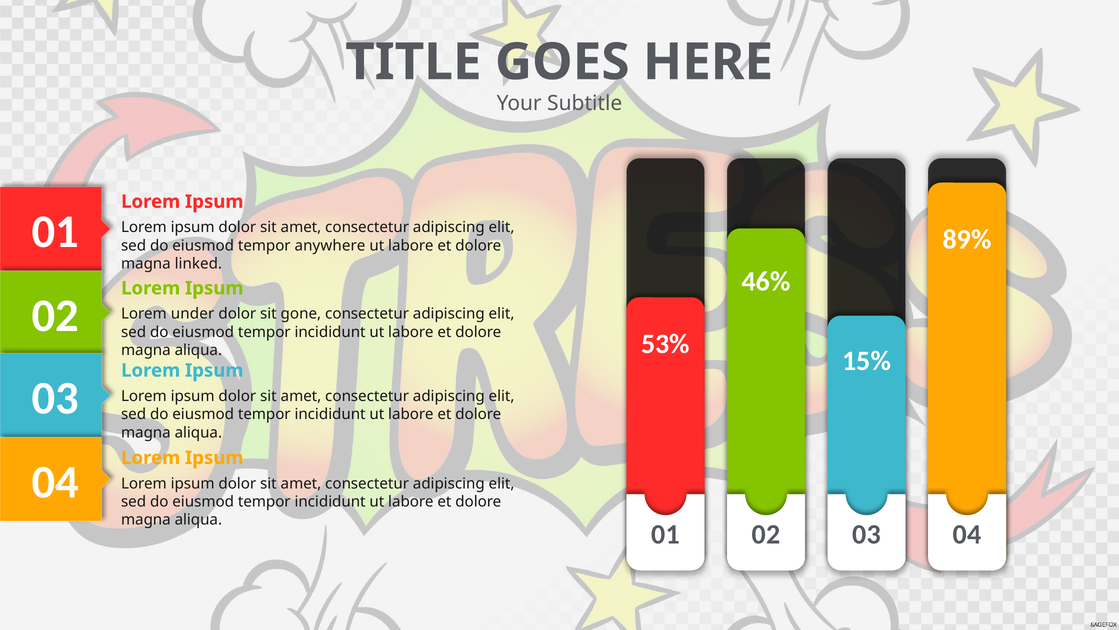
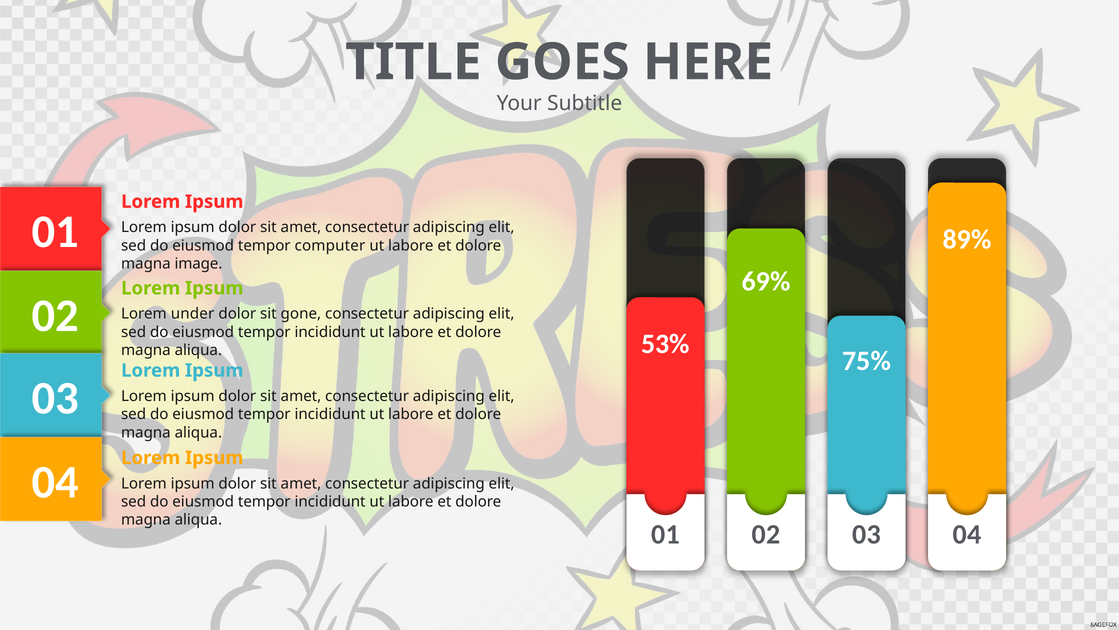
anywhere: anywhere -> computer (330, 245)
linked: linked -> image (198, 264)
46%: 46% -> 69% (766, 281)
15%: 15% -> 75% (867, 361)
